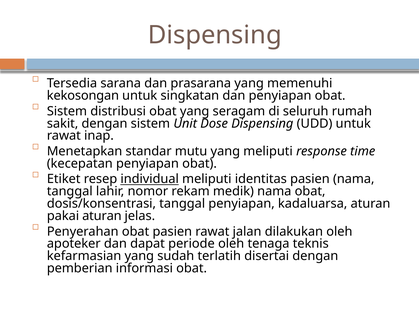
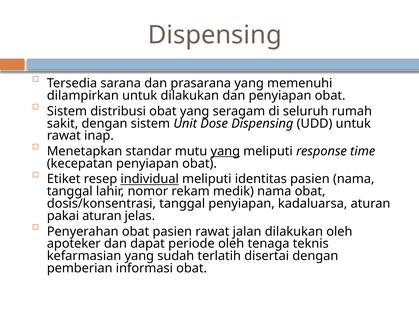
kekosongan: kekosongan -> dilampirkan (83, 96)
untuk singkatan: singkatan -> dilakukan (190, 96)
yang underline: none -> present (225, 151)
